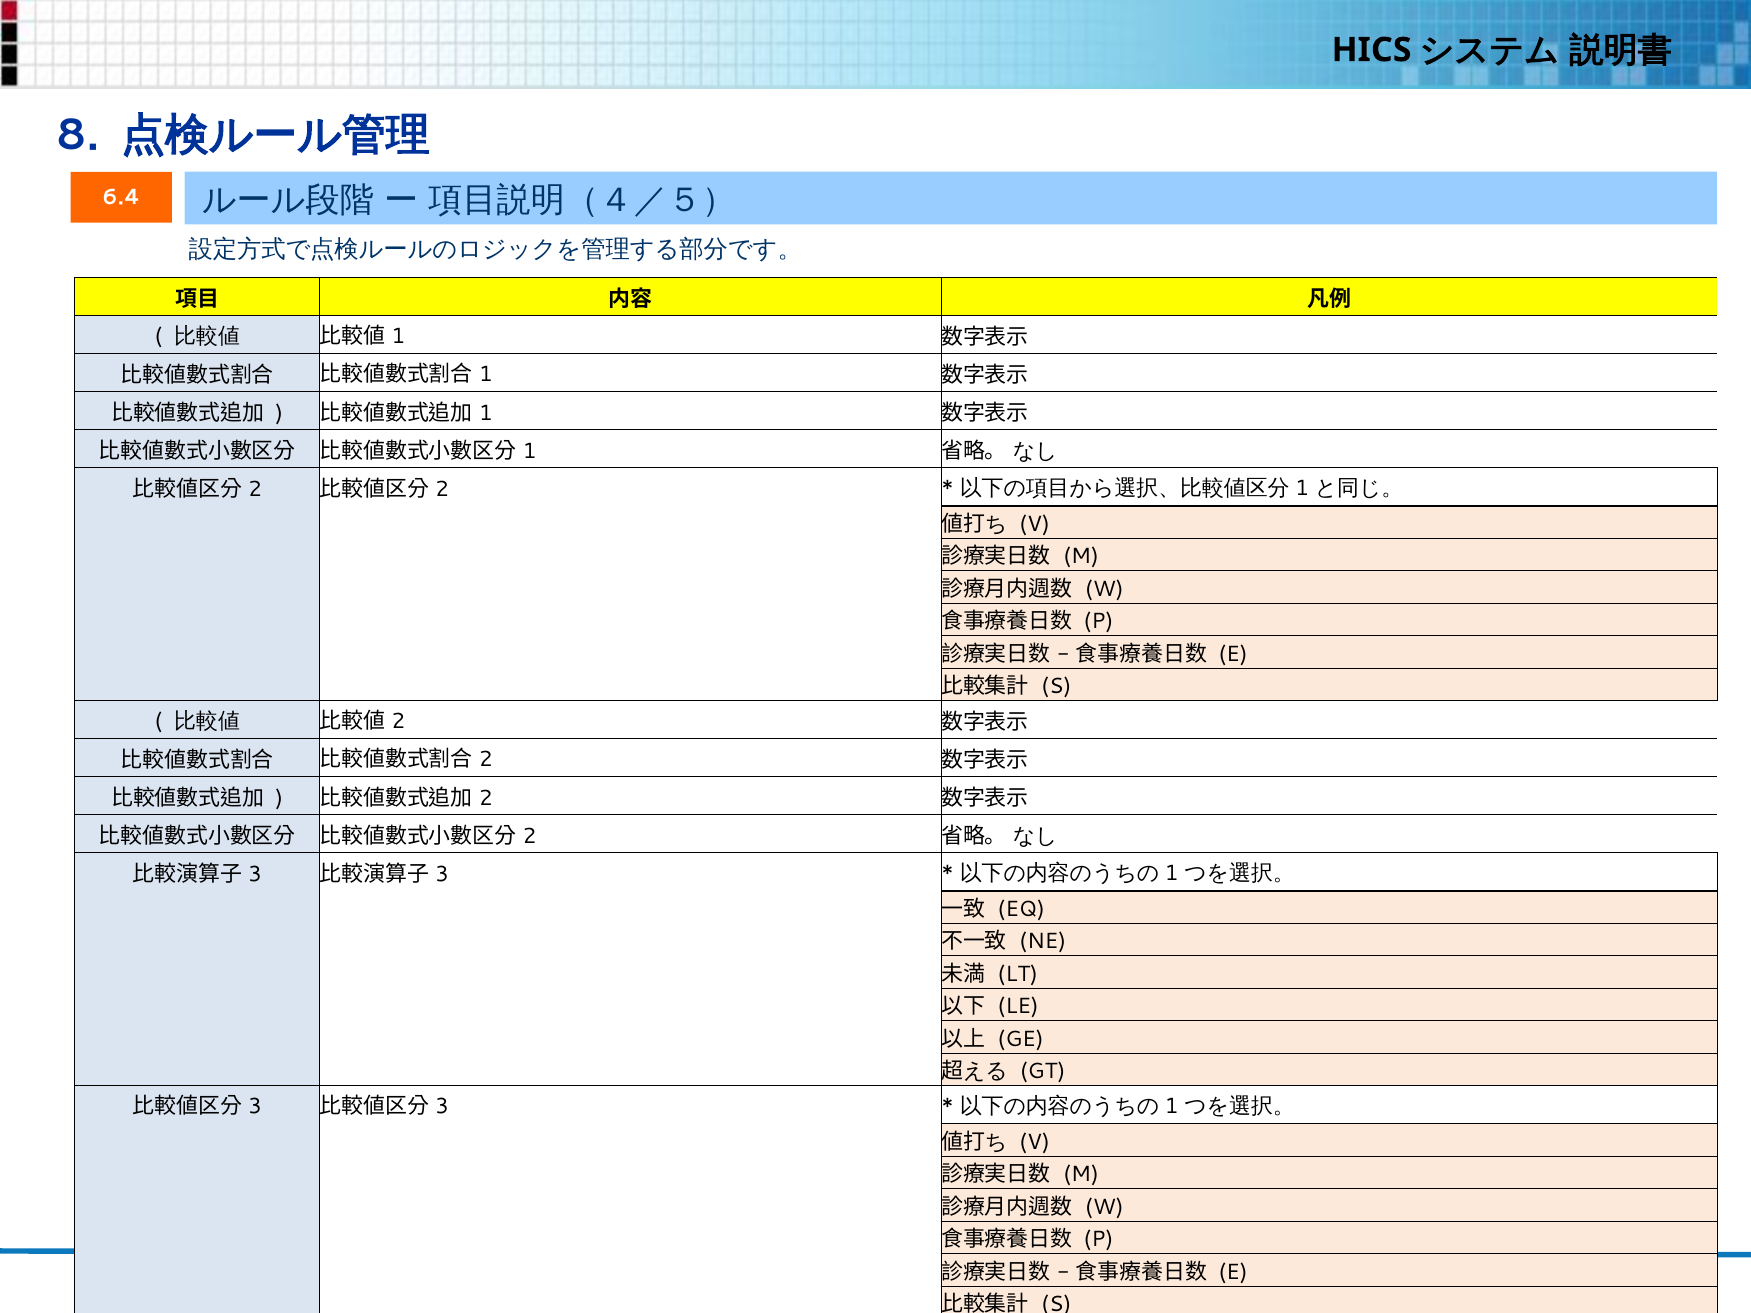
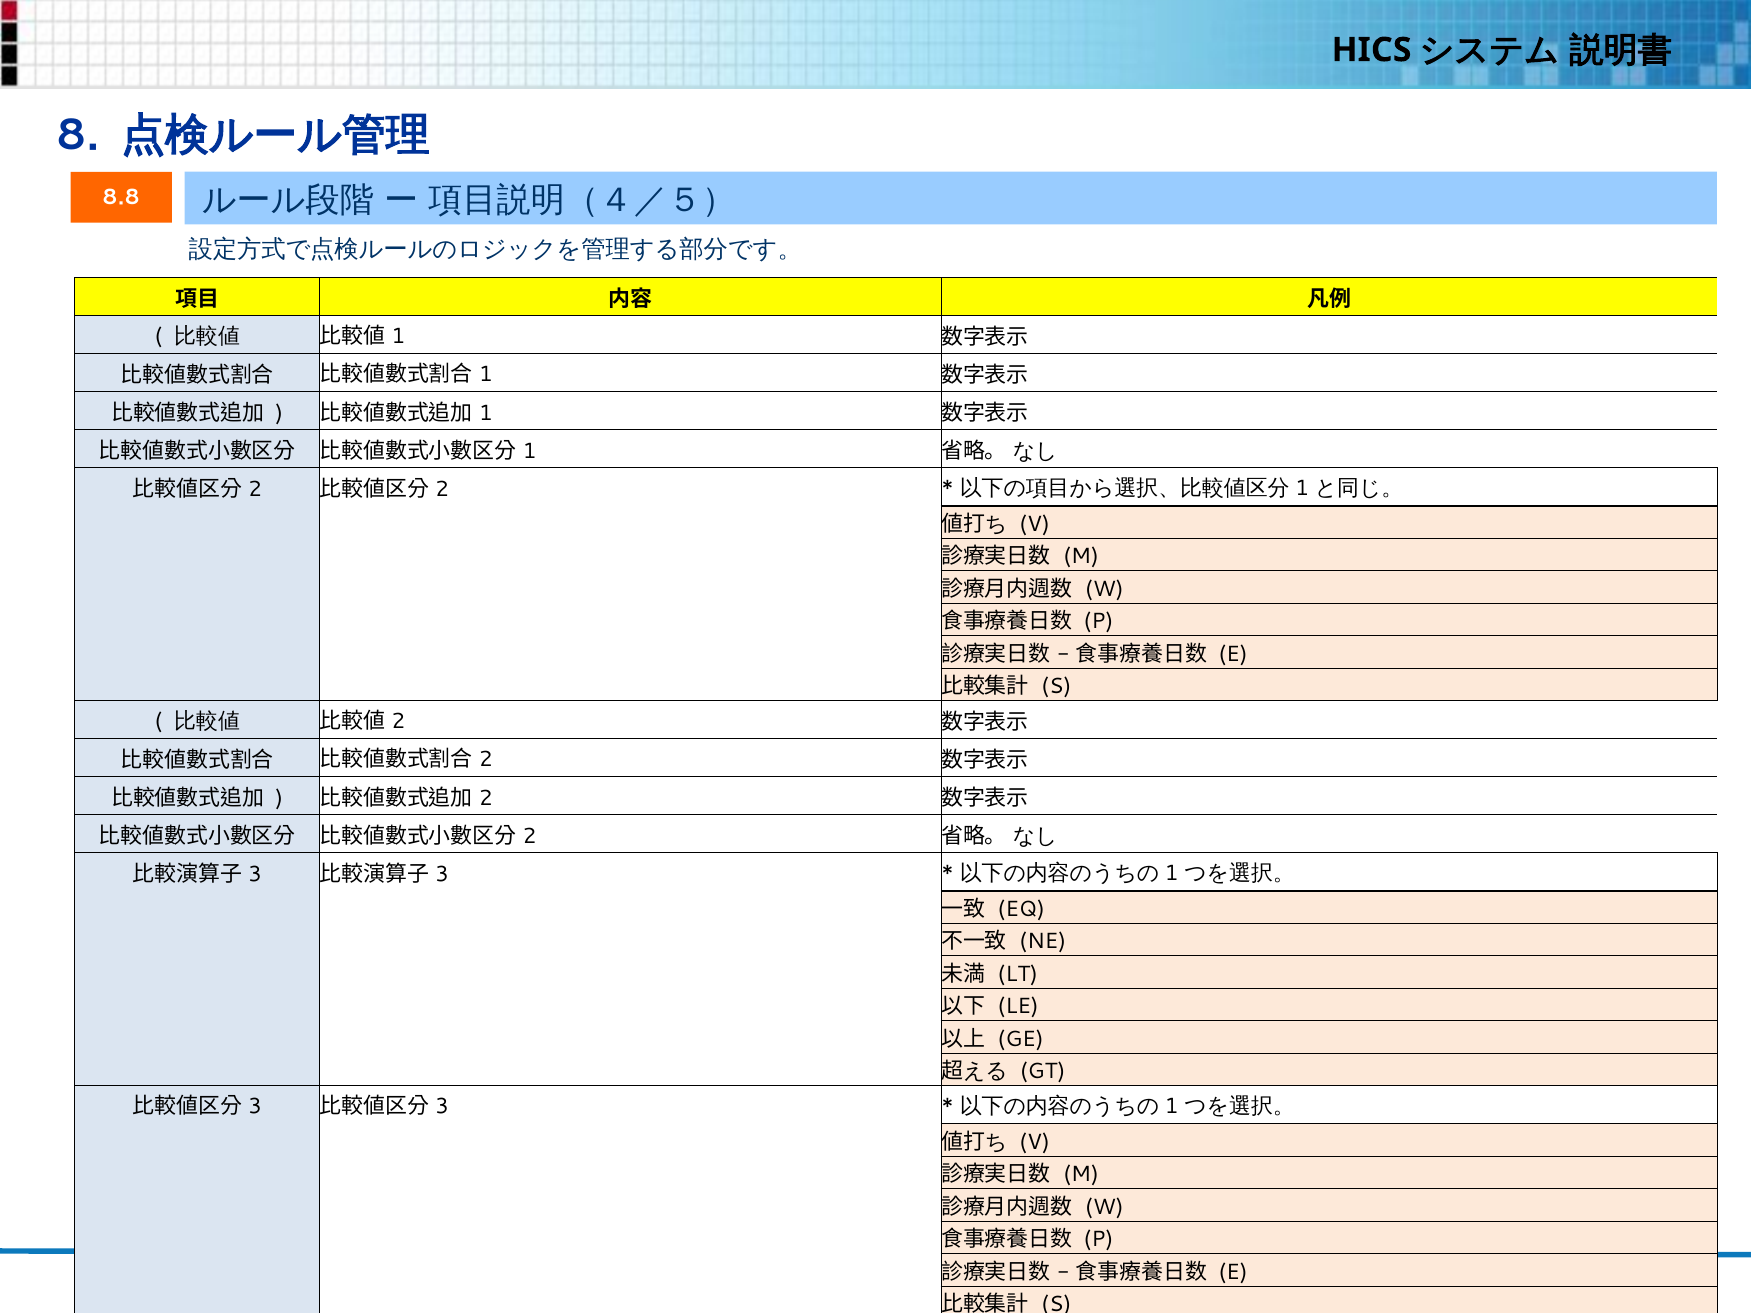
6.4: 6.4 -> 8.8 (121, 198)
